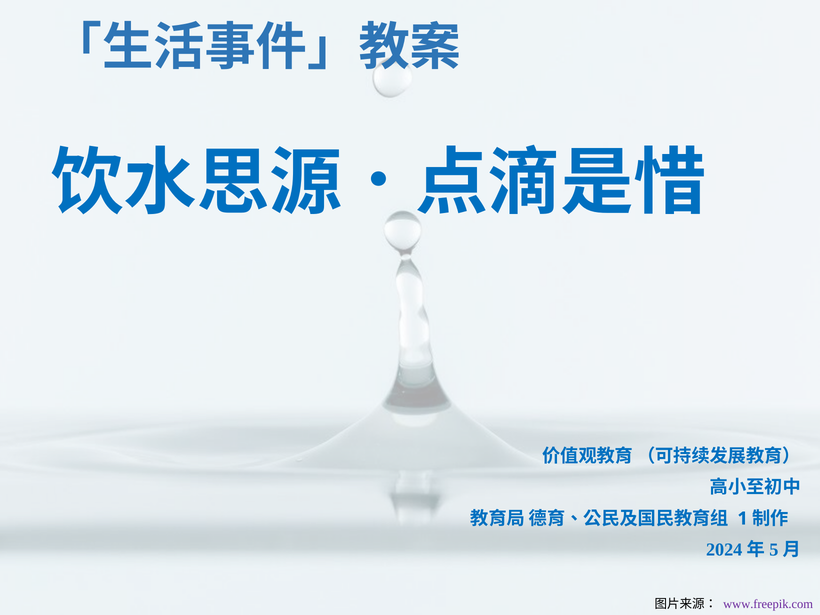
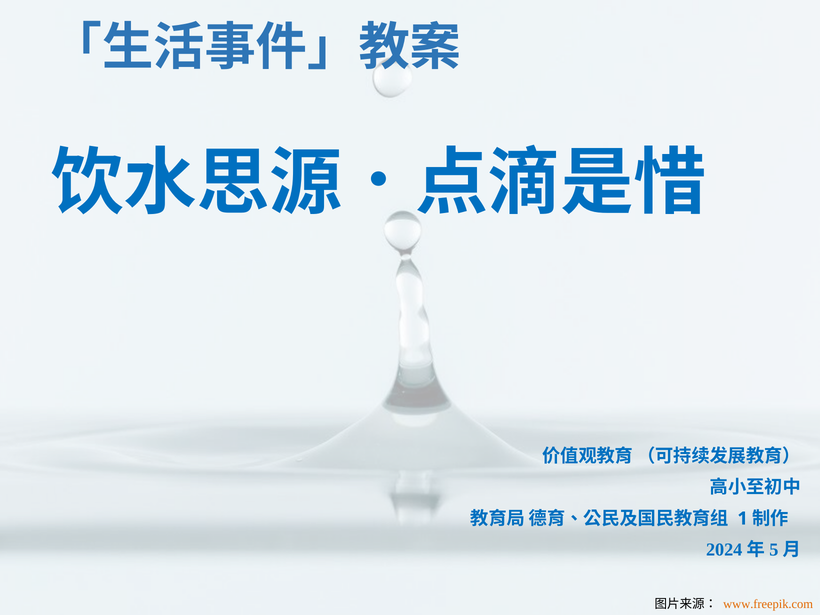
www.freepik.com colour: purple -> orange (768, 604)
